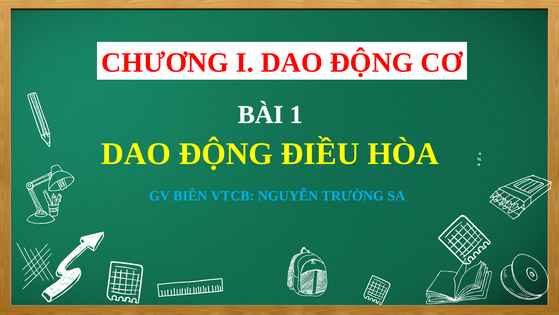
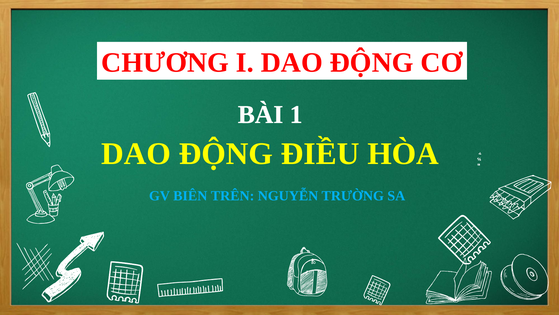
VTCB: VTCB -> TRÊN (233, 196)
